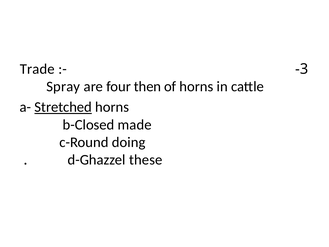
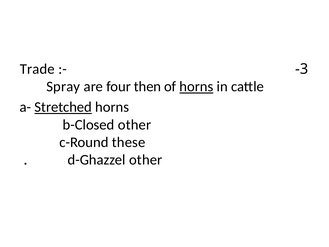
horns underline: none -> present (196, 87)
b-Closed made: made -> other (135, 125)
doing: doing -> these (129, 142)
d-Ghazzel these: these -> other (146, 160)
